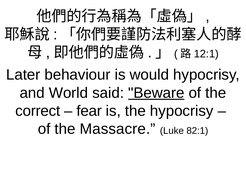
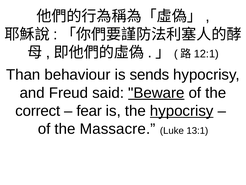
Later: Later -> Than (23, 75)
would: would -> sends (149, 75)
World: World -> Freud (68, 93)
hypocrisy underline: none -> present (182, 111)
82:1: 82:1 -> 13:1 (197, 130)
